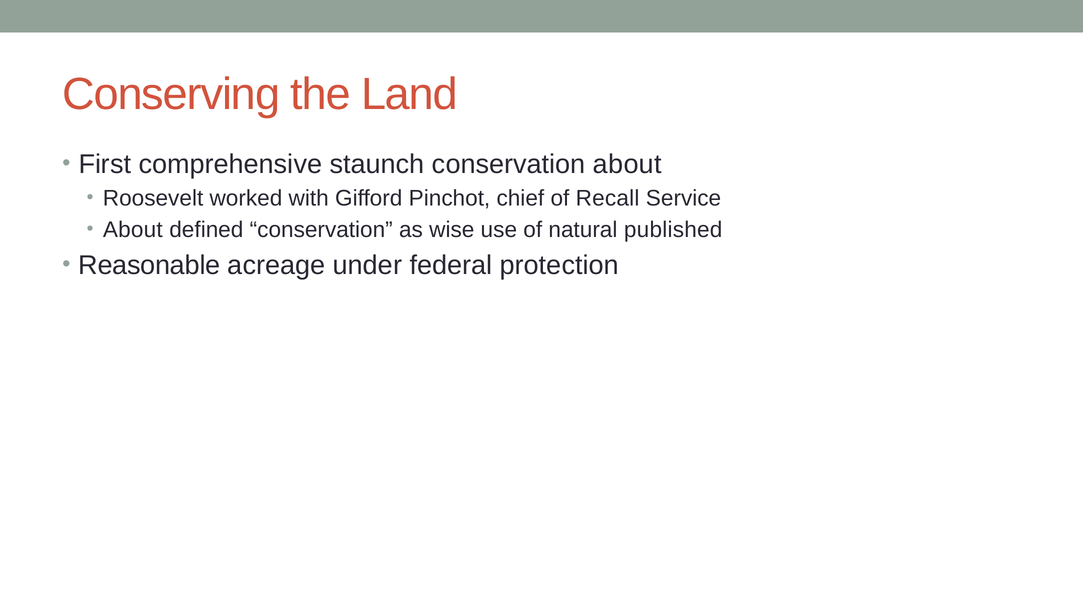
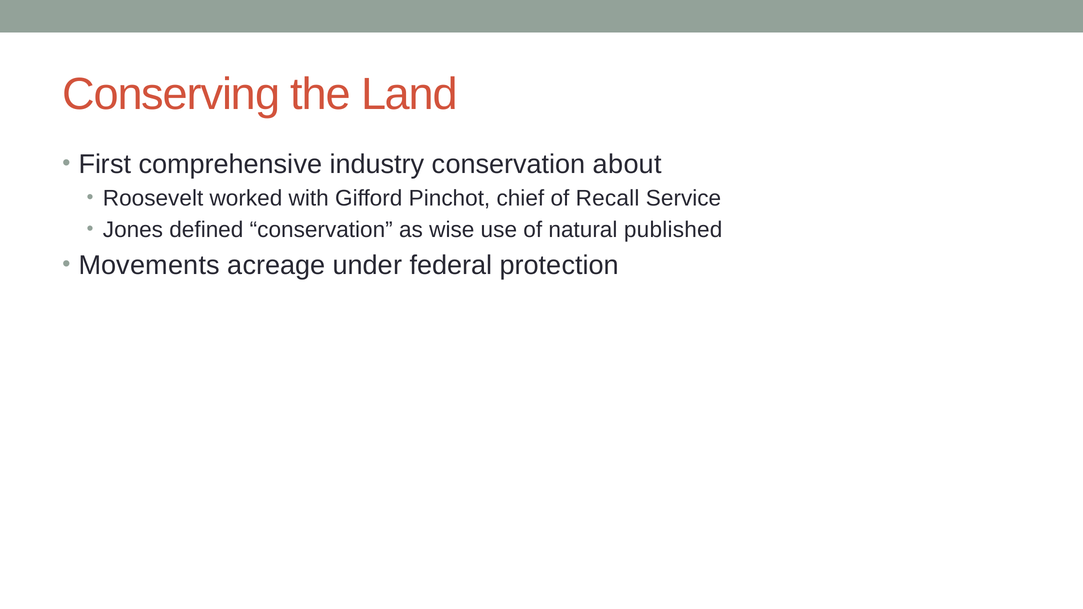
staunch: staunch -> industry (377, 164)
About: About -> Jones (133, 230)
Reasonable: Reasonable -> Movements (149, 265)
